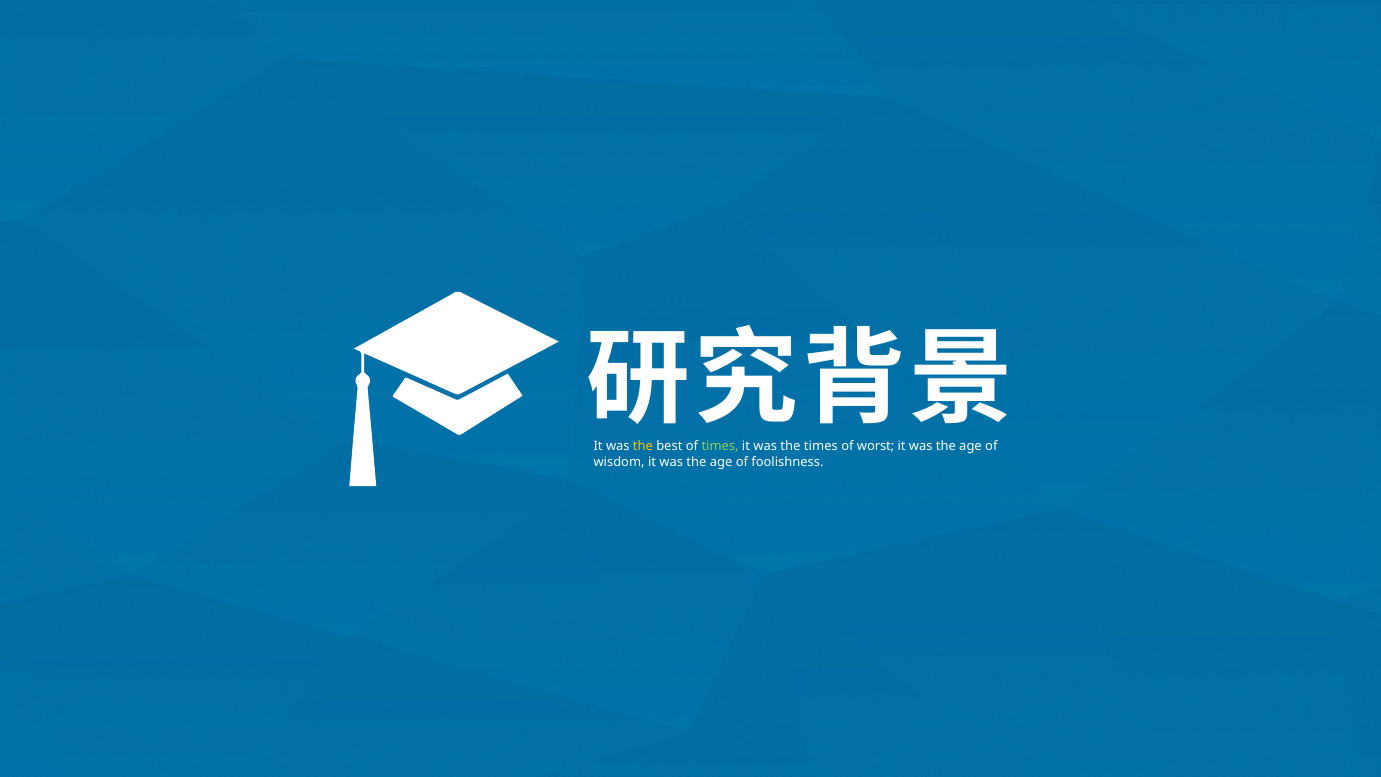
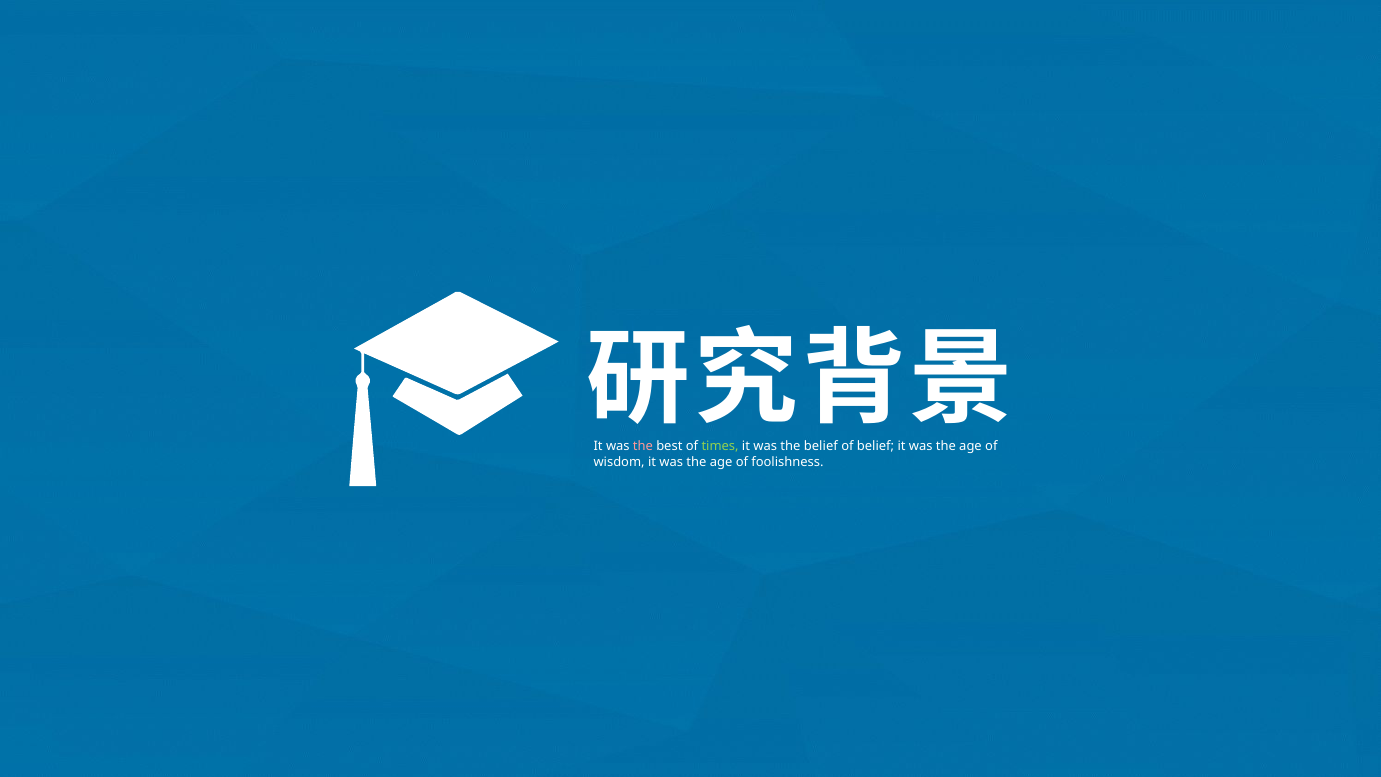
the colour: yellow -> pink (643, 446)
the times: times -> belief (821, 446)
of worst: worst -> belief (876, 446)
